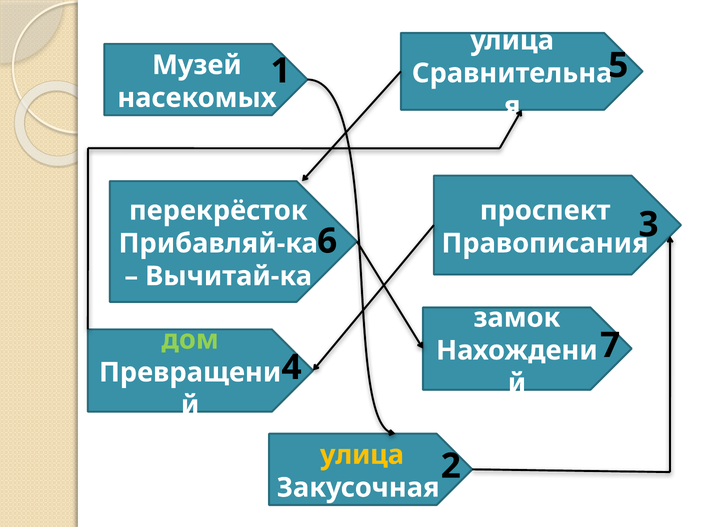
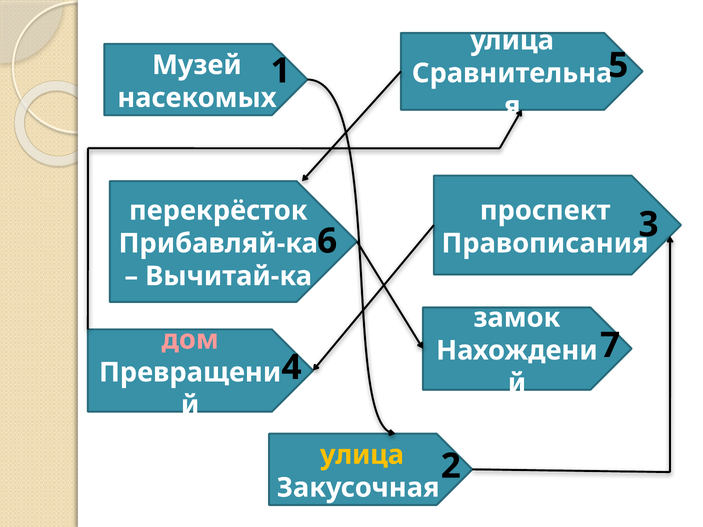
дом colour: light green -> pink (190, 340)
